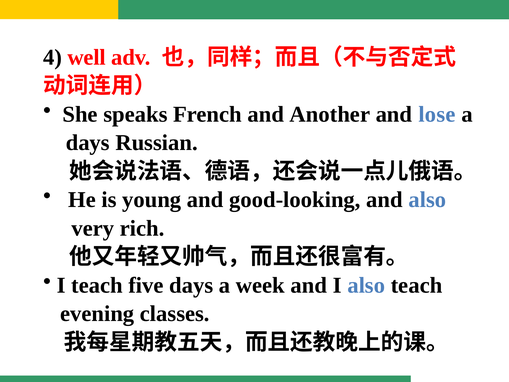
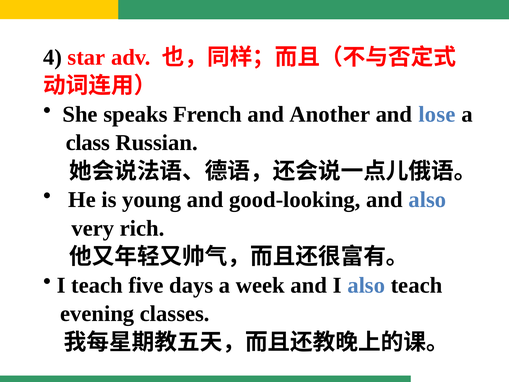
well: well -> star (86, 57)
days: days -> class (88, 143)
